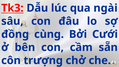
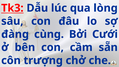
ngài: ngài -> lòng (106, 8)
đồng: đồng -> đàng (15, 34)
